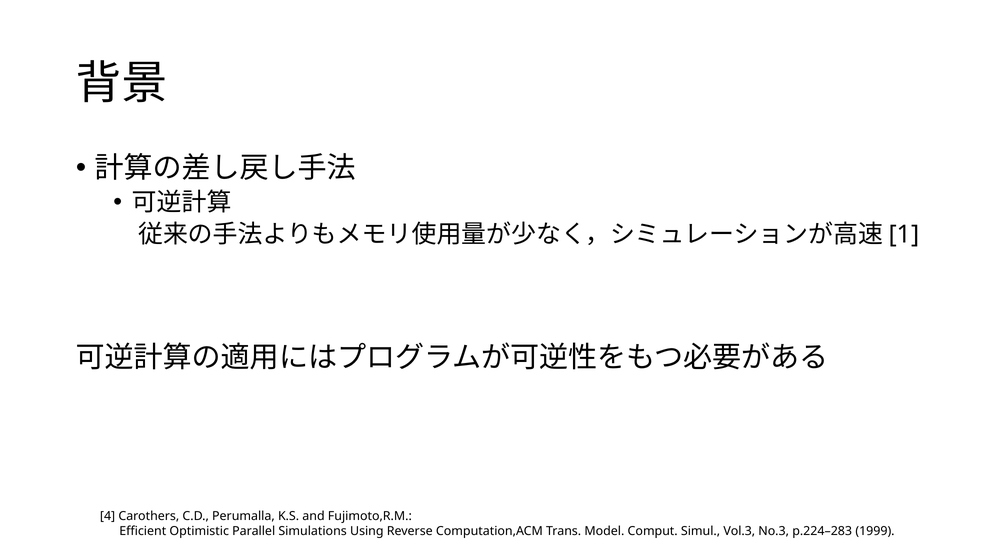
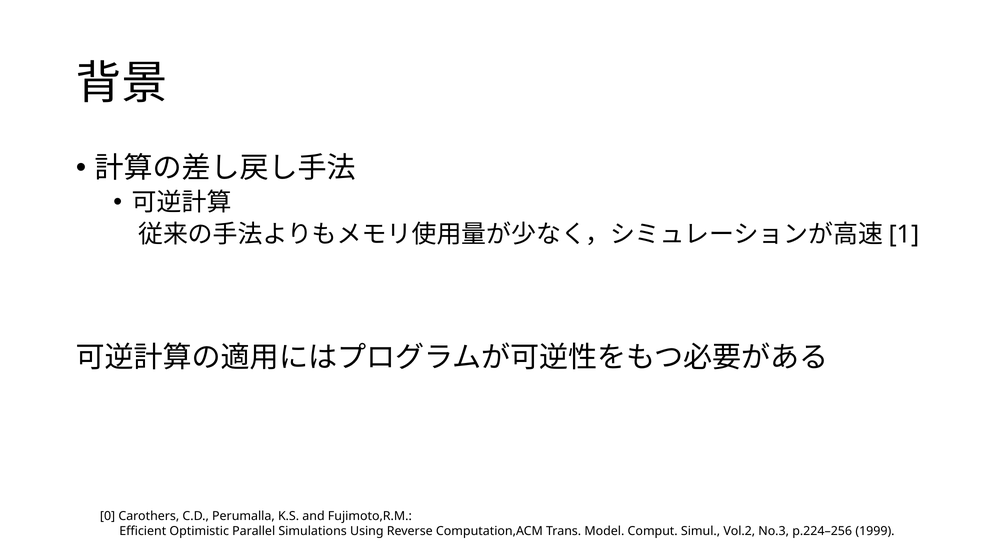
4: 4 -> 0 (108, 517)
Vol.3: Vol.3 -> Vol.2 (739, 532)
p.224–283: p.224–283 -> p.224–256 (822, 532)
